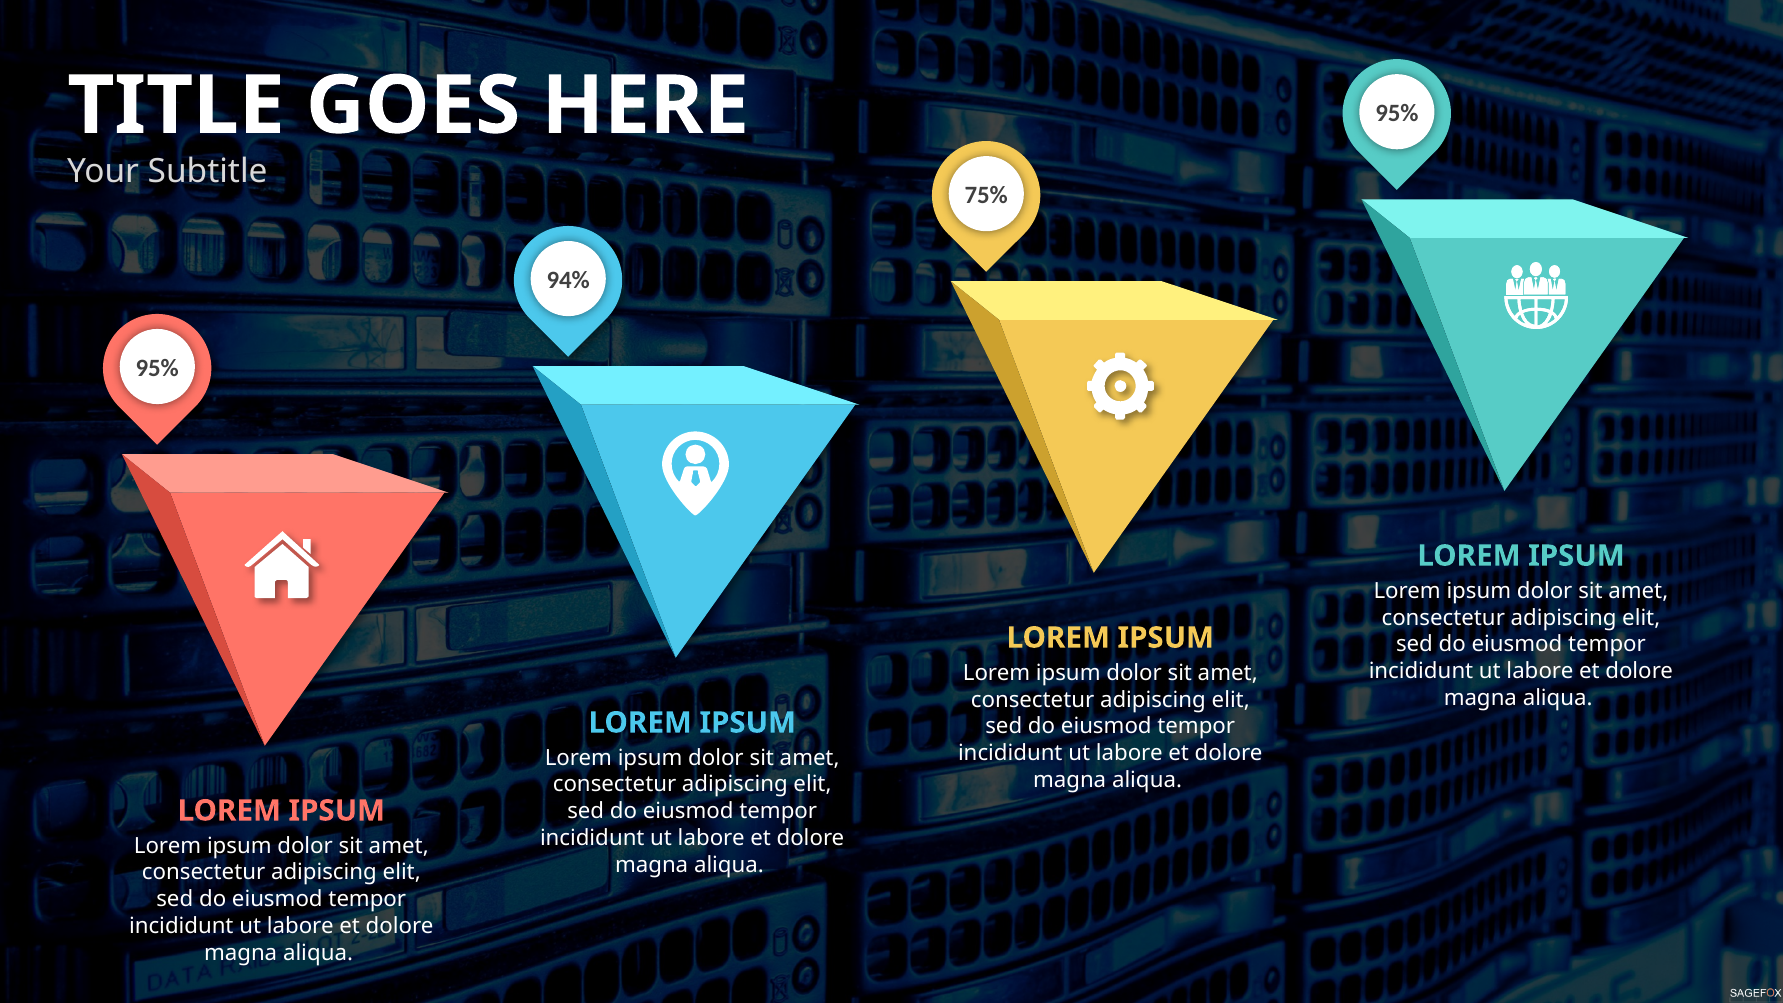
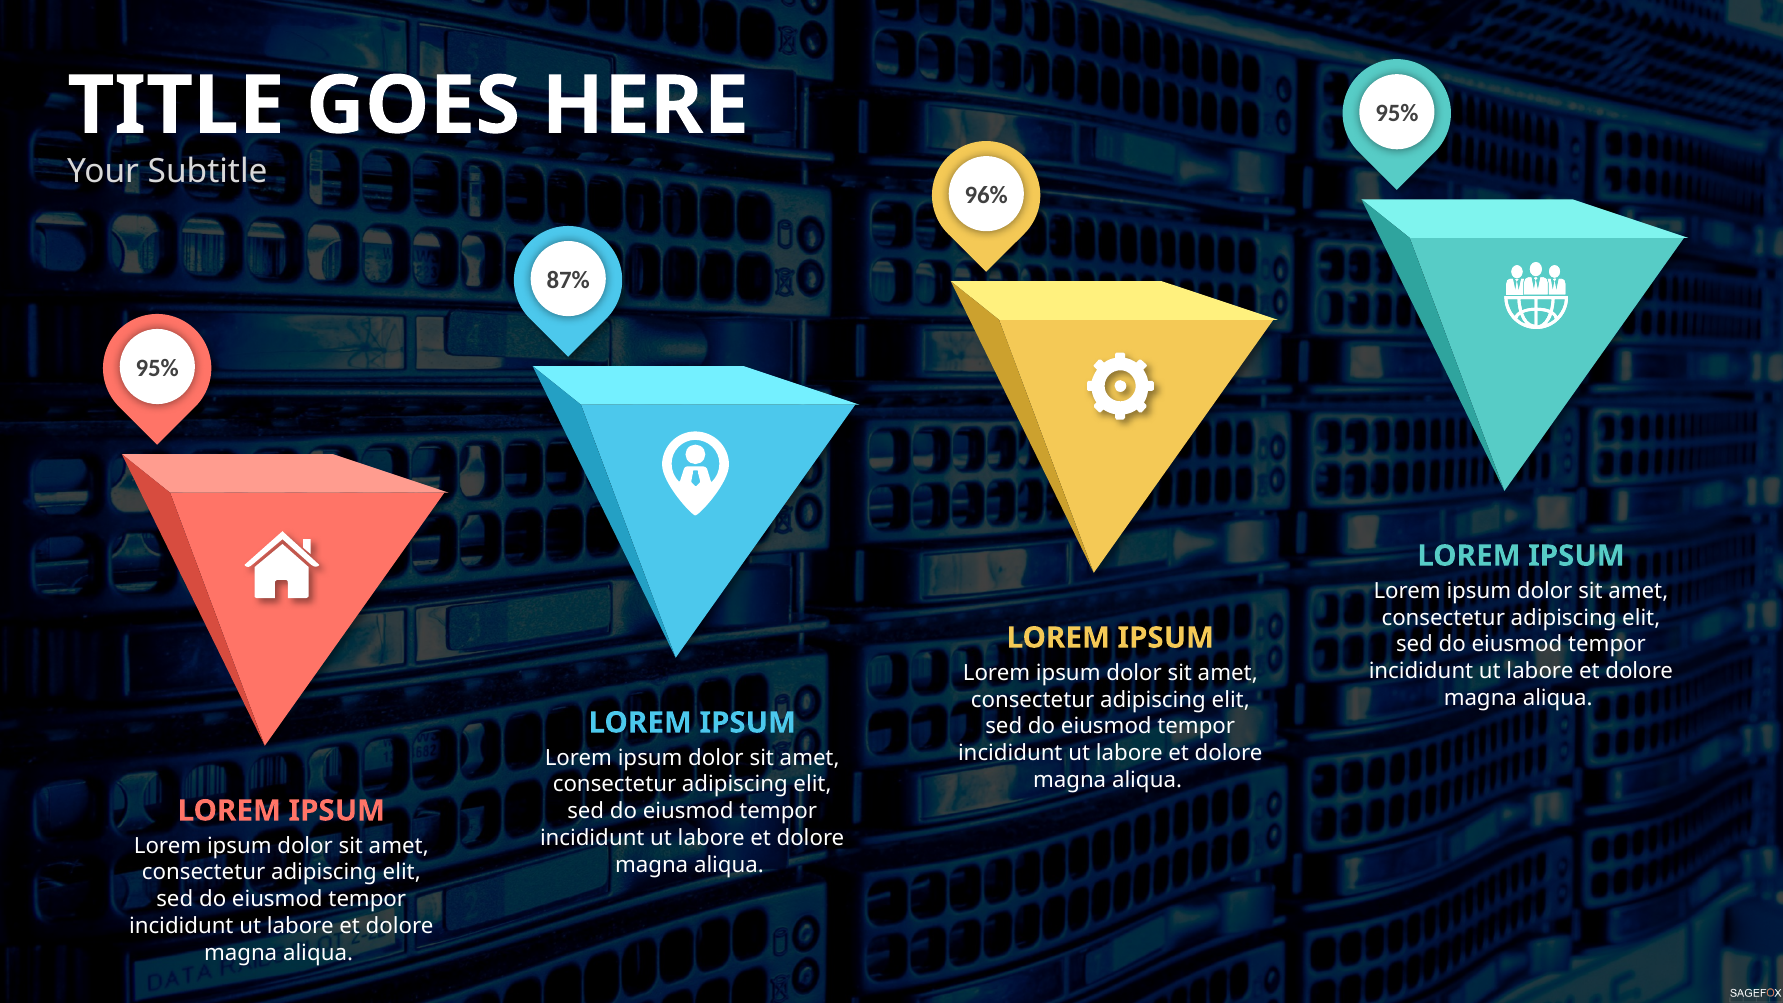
75%: 75% -> 96% (986, 195)
94%: 94% -> 87% (568, 280)
